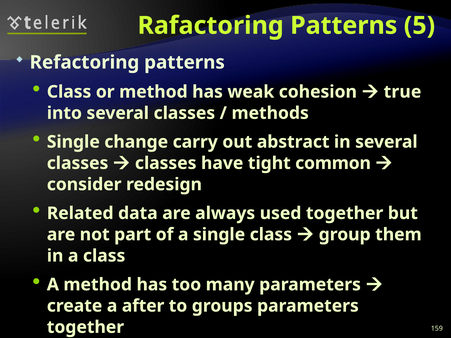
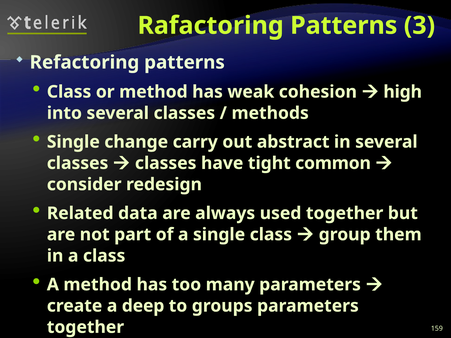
5: 5 -> 3 (419, 26)
true: true -> high (403, 92)
after: after -> deep (143, 306)
